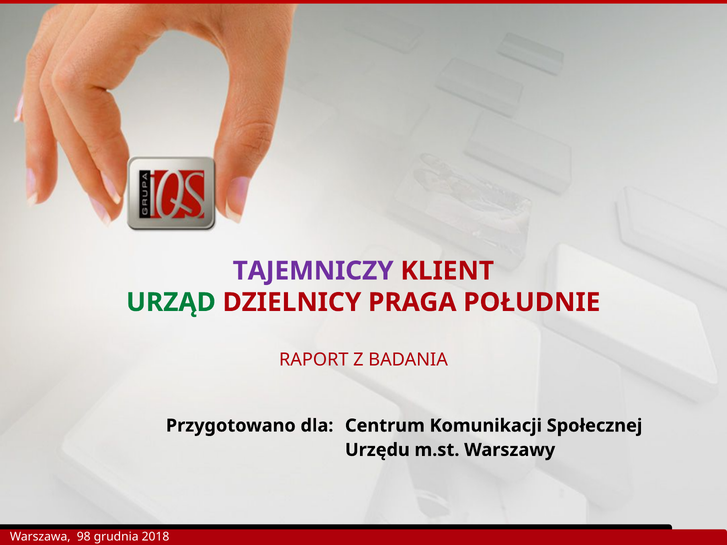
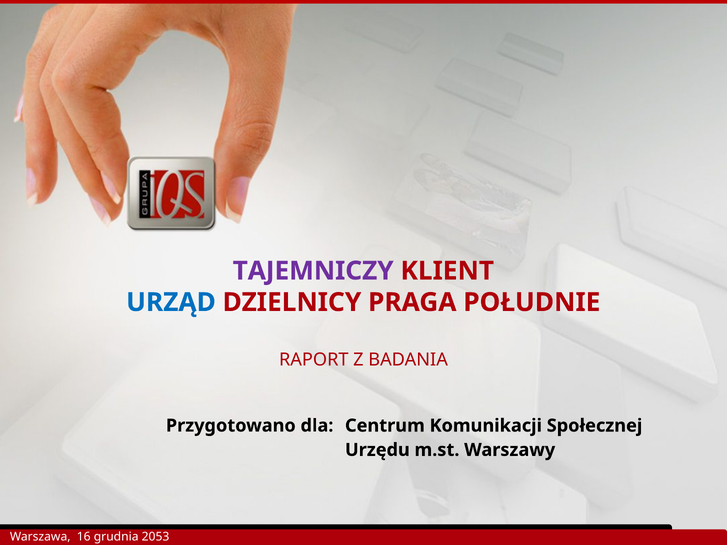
URZĄD colour: green -> blue (171, 302)
98: 98 -> 16 (84, 537)
2018: 2018 -> 2053 (156, 537)
